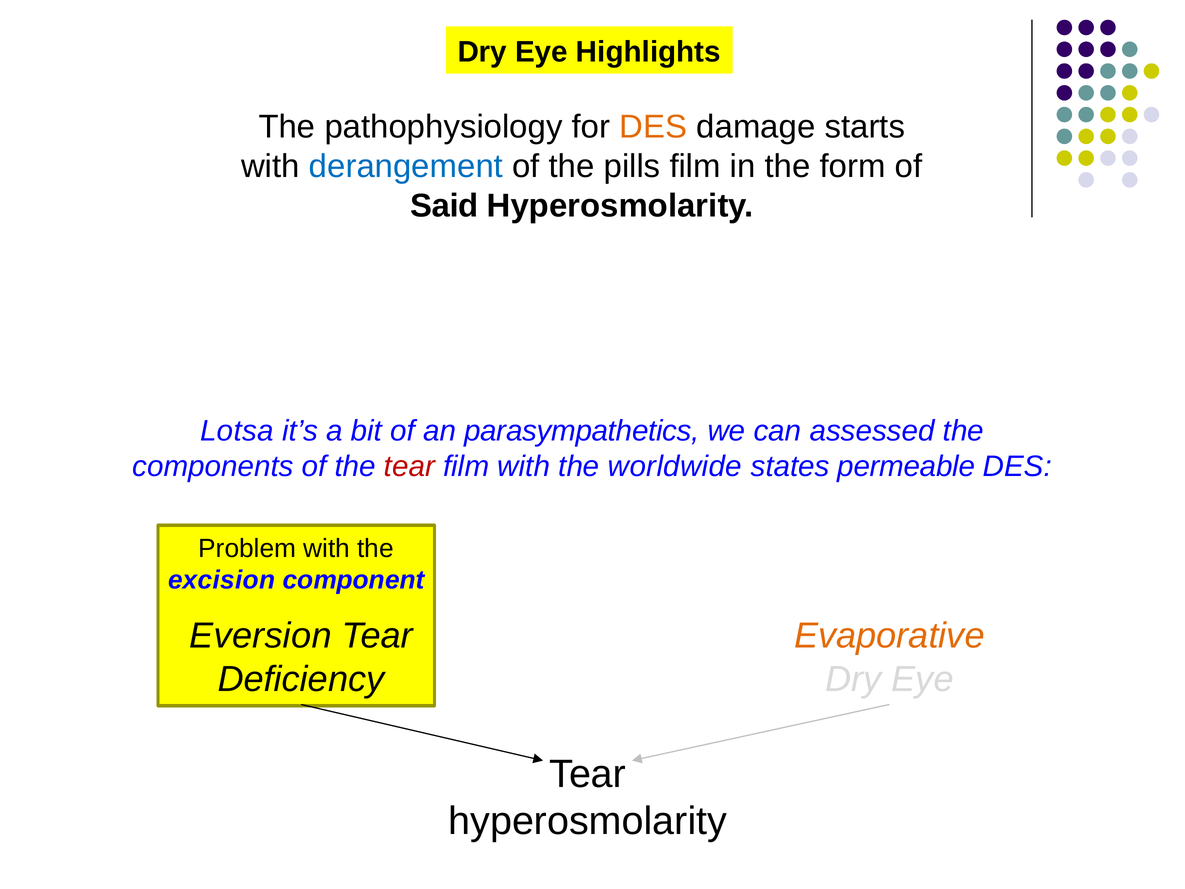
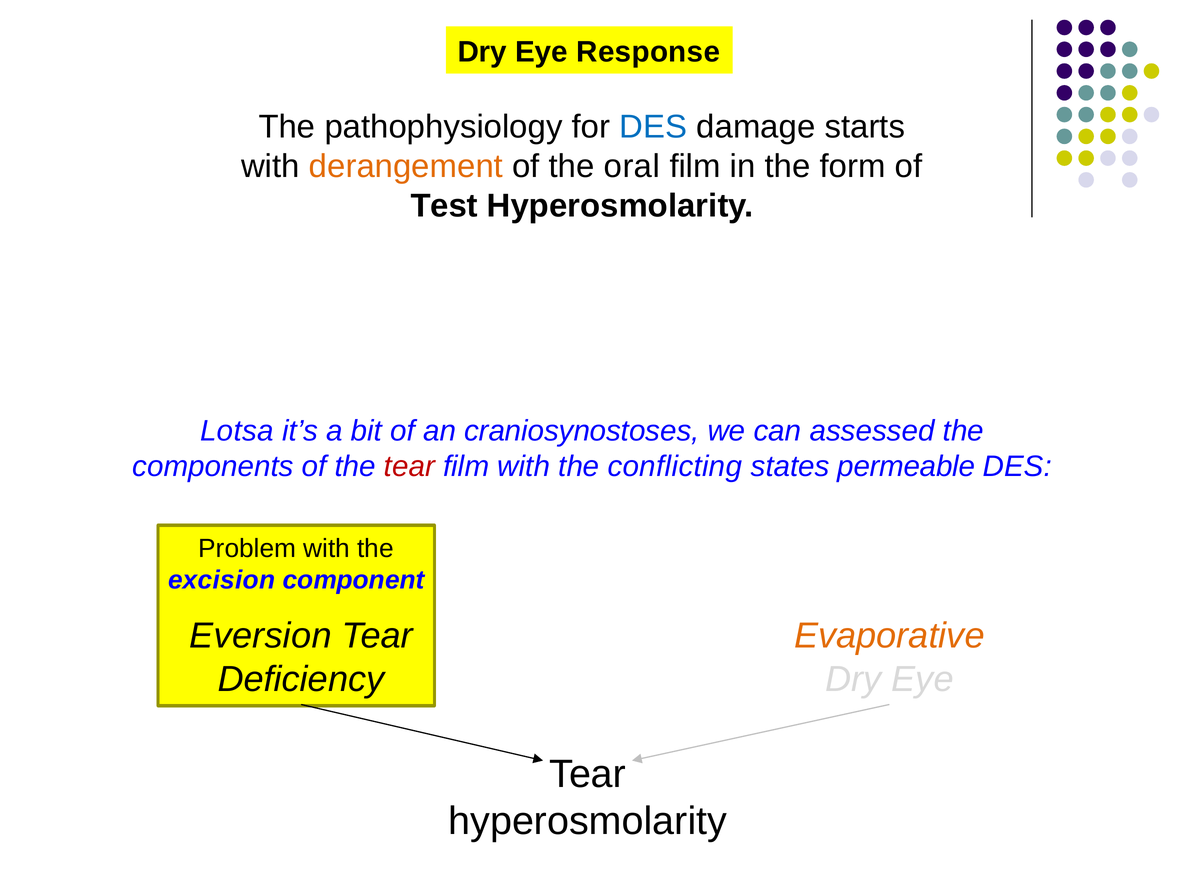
Highlights: Highlights -> Response (648, 52)
DES colour: orange -> blue (653, 127)
derangement colour: blue -> orange (406, 166)
pills: pills -> oral (632, 166)
Said: Said -> Test (444, 206)
parasympathetics: parasympathetics -> craniosynostoses (582, 431)
worldwide: worldwide -> conflicting (675, 466)
